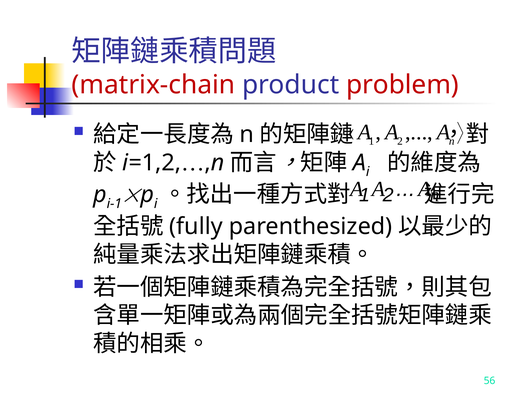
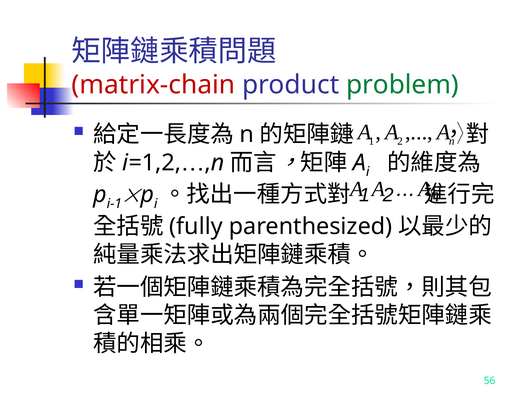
problem colour: red -> green (402, 85)
